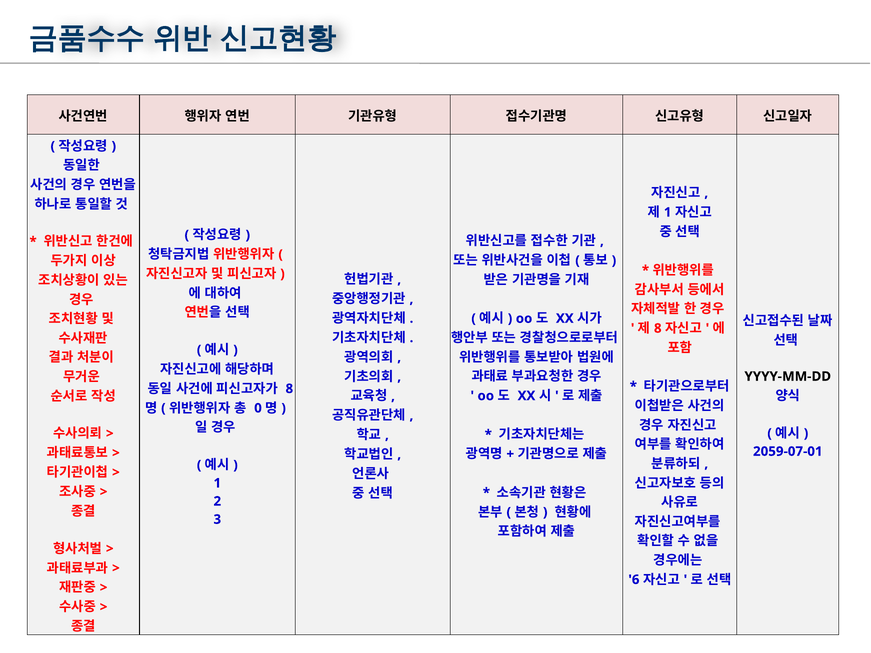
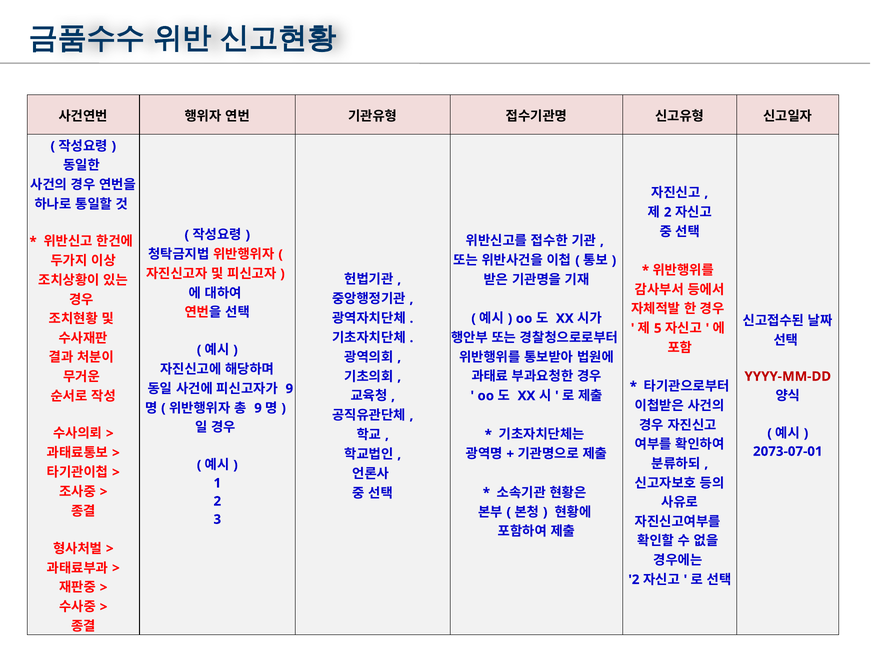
1: 1 -> 2 (668, 212)
8: 8 -> 5 (658, 328)
YYYY-MM-DD colour: black -> red (788, 377)
8: 8 -> 9 (289, 389)
0: 0 -> 9 (258, 408)
2059-07-01: 2059-07-01 -> 2073-07-01 (788, 452)
6: 6 -> 2 (634, 580)
